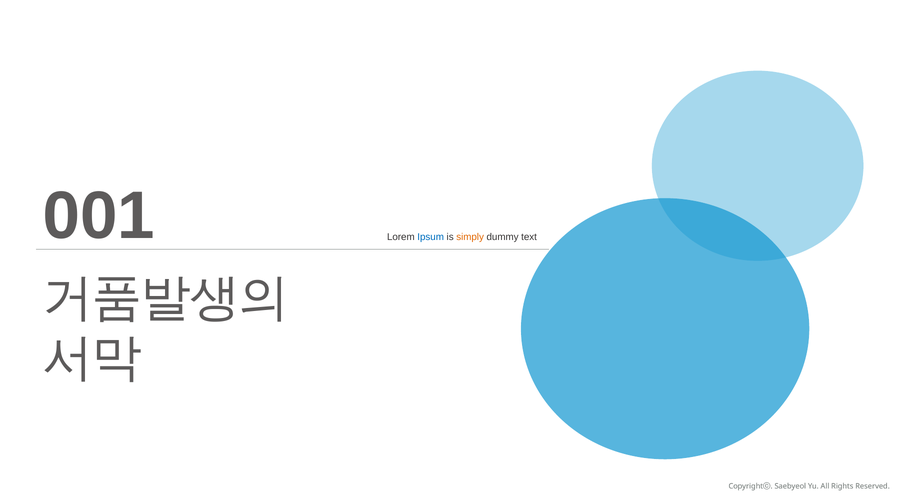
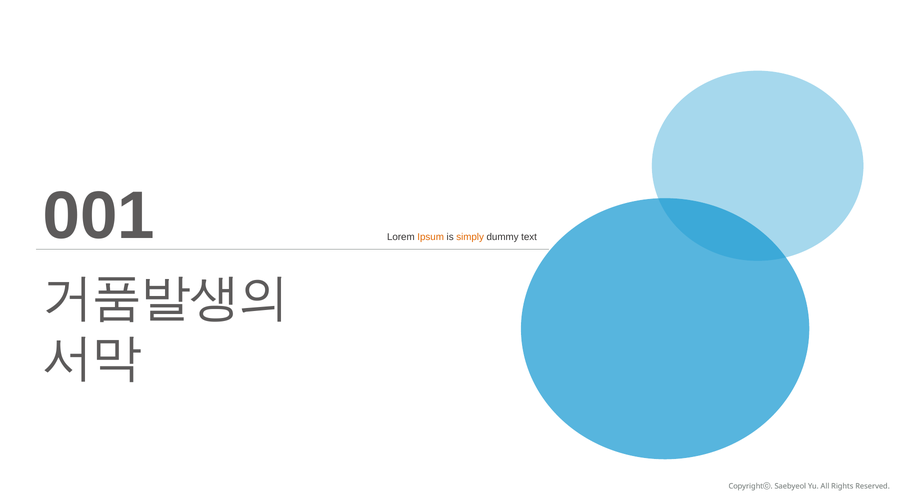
Ipsum colour: blue -> orange (431, 237)
